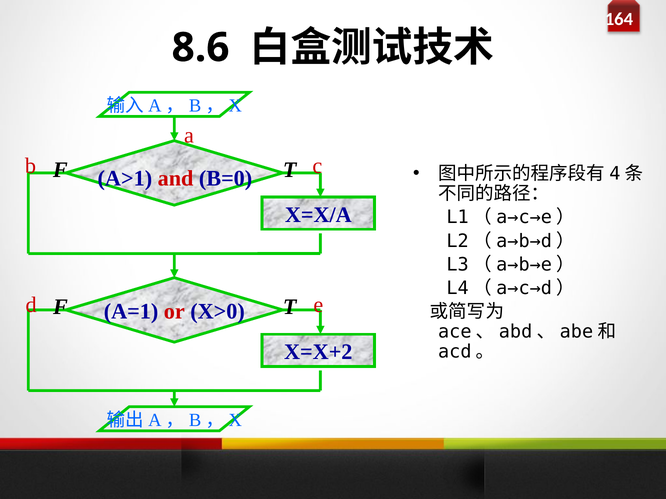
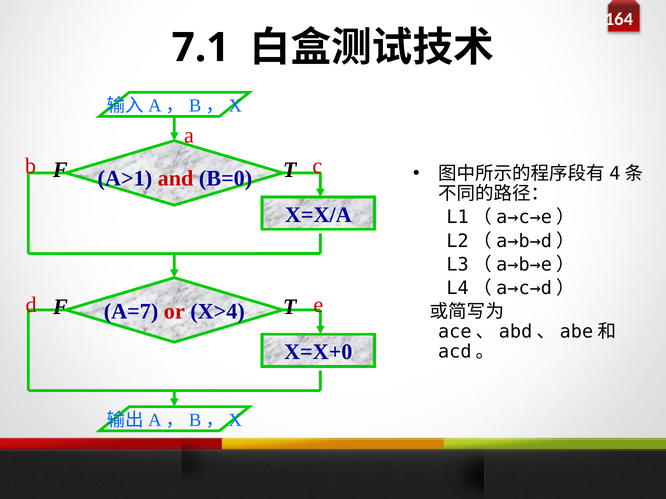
8.6: 8.6 -> 7.1 (201, 48)
A=1: A=1 -> A=7 (131, 312)
X>0: X>0 -> X>4 (218, 312)
X=X+2: X=X+2 -> X=X+0 (318, 352)
